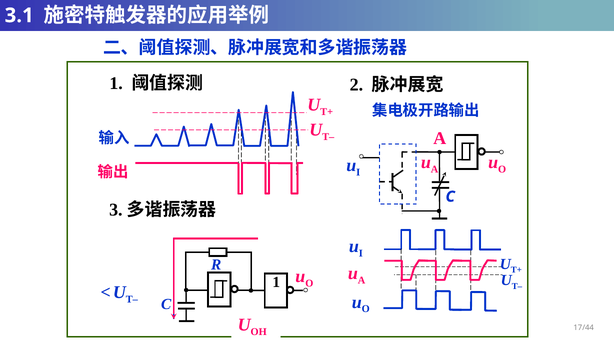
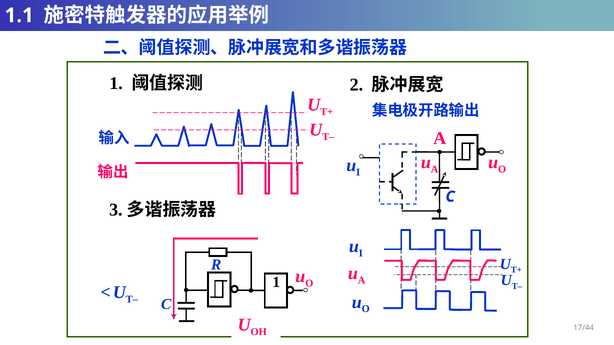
3.1: 3.1 -> 1.1 (19, 15)
